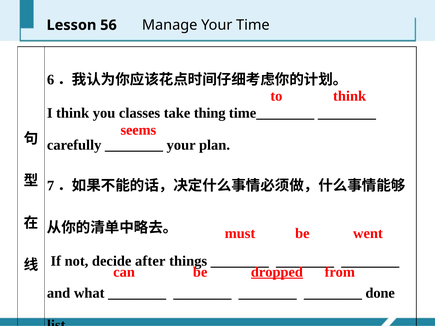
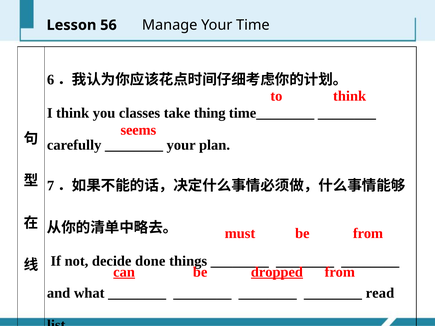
be went: went -> from (368, 234)
after: after -> done (150, 261)
can underline: none -> present (124, 272)
done: done -> read (380, 293)
